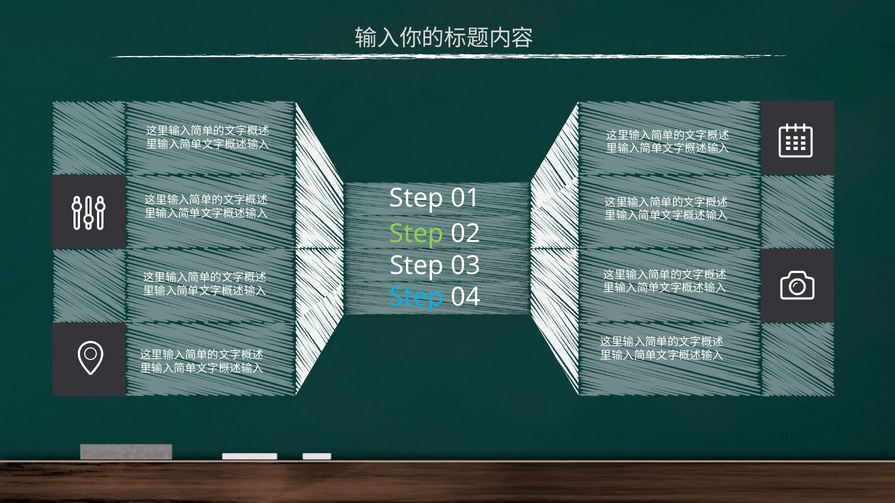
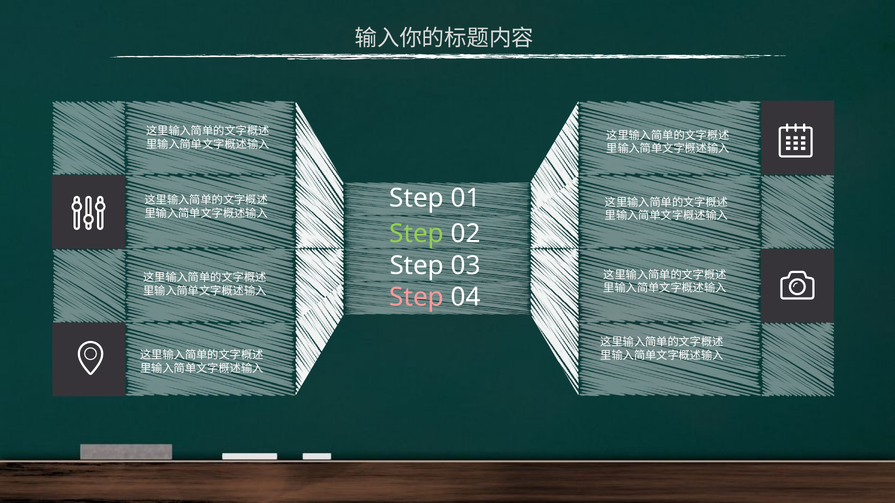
Step colour: light blue -> pink (417, 297)
